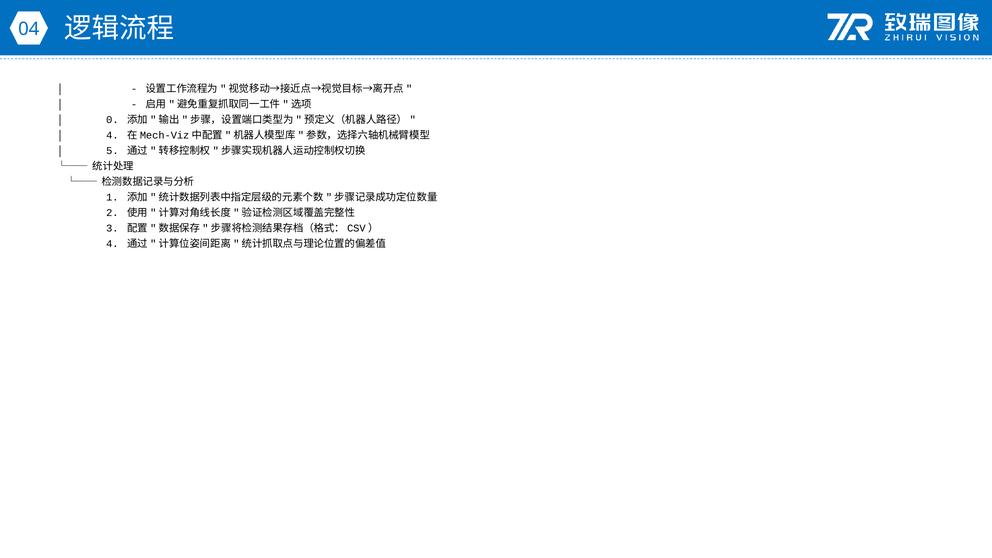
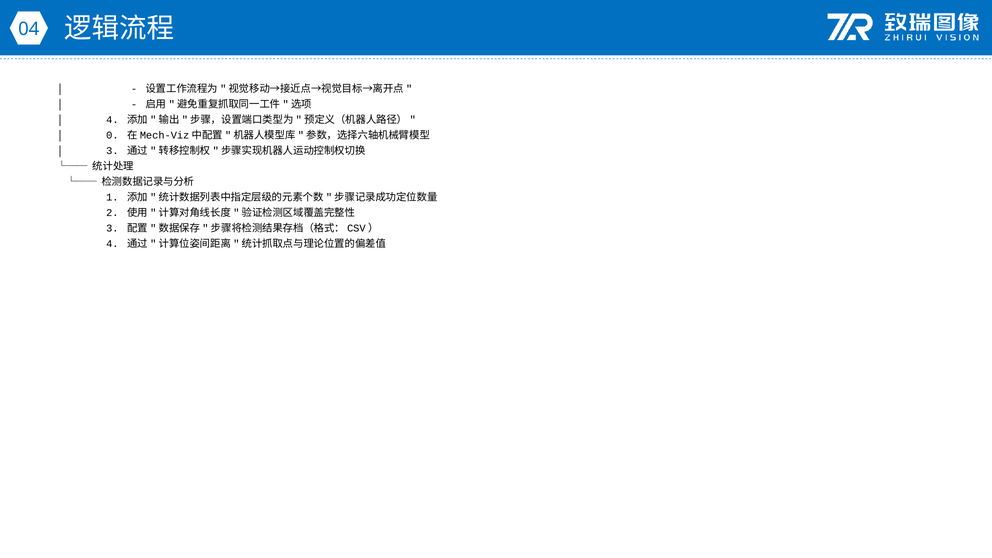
0: 0 -> 4 (112, 120)
4: 4 -> 0 (112, 135)
5: 5 -> 3 (112, 151)
